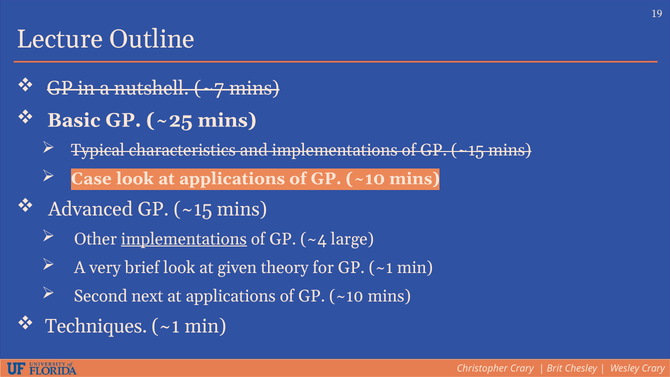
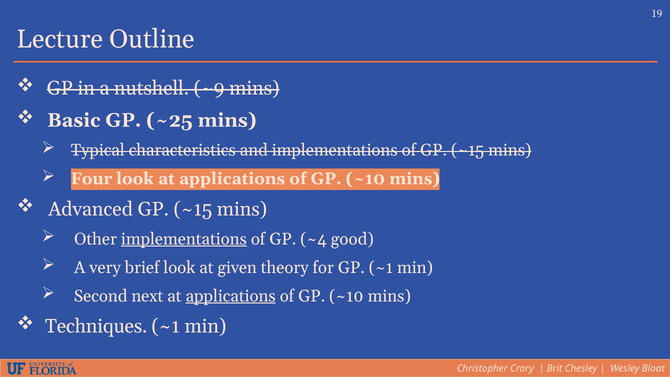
~7: ~7 -> ~9 (209, 88)
Case: Case -> Four (92, 179)
large: large -> good (352, 239)
applications underline: none -> present (231, 296)
Wesley Crary: Crary -> Bloat (653, 369)
